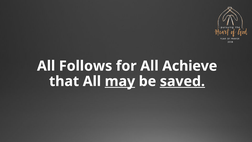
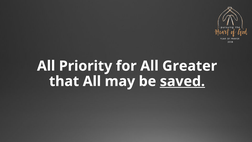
Follows: Follows -> Priority (86, 66)
Achieve: Achieve -> Greater (190, 66)
may underline: present -> none (120, 81)
